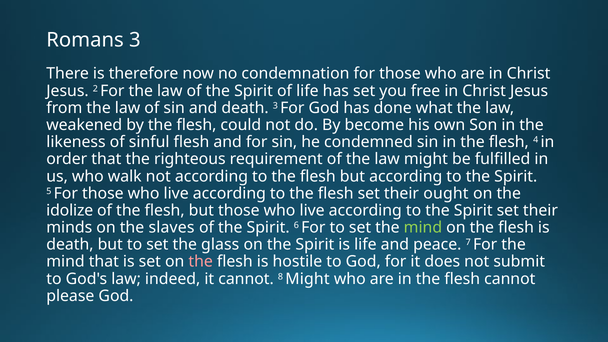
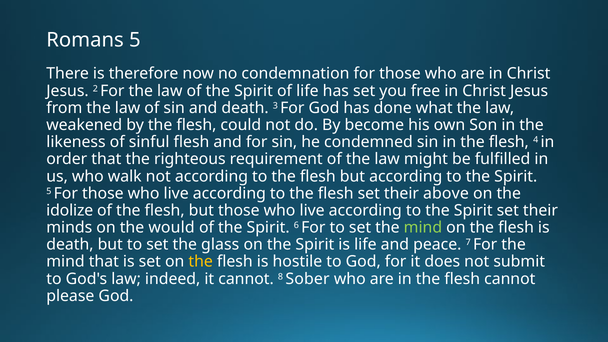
Romans 3: 3 -> 5 (135, 40)
ought: ought -> above (446, 193)
slaves: slaves -> would (172, 228)
the colour: pink -> yellow (201, 262)
8 Might: Might -> Sober (307, 279)
